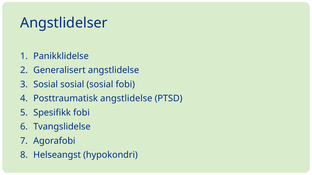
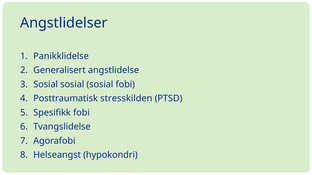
Posttraumatisk angstlidelse: angstlidelse -> stresskilden (126, 99)
